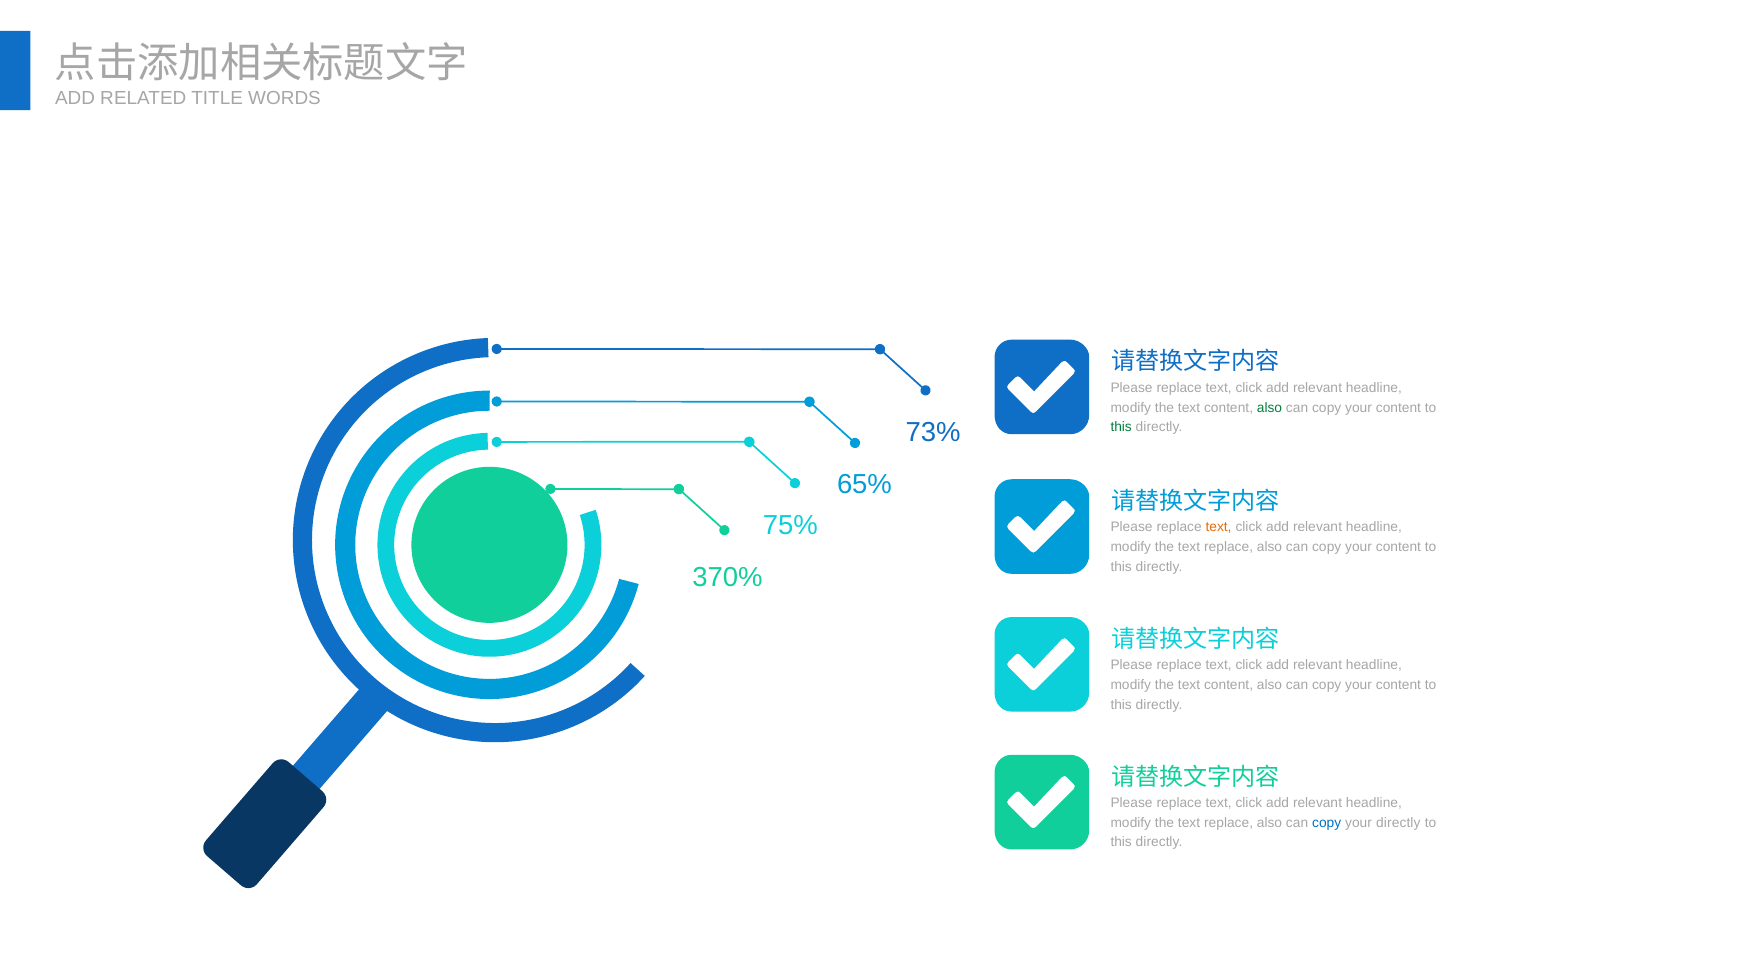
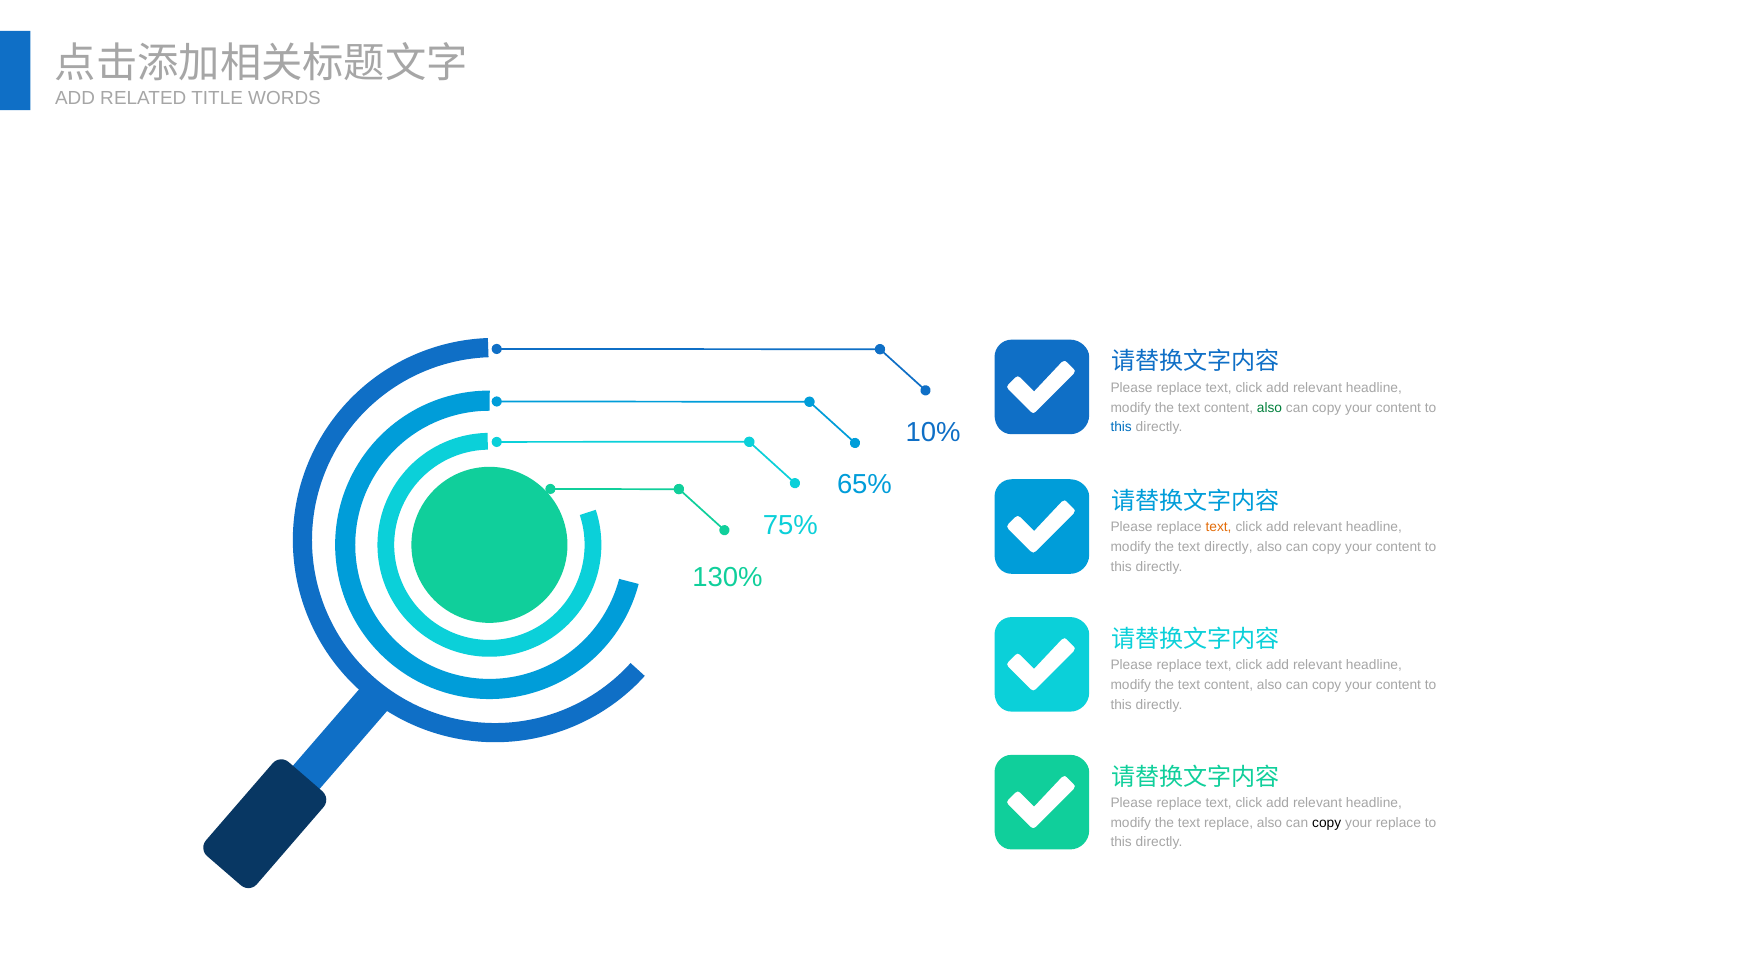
73%: 73% -> 10% (933, 432)
this colour: green -> blue (1121, 427)
replace: replace -> directly (1229, 547)
370%: 370% -> 130% (727, 577)
copy colour: blue -> black (1327, 823)
your directly: directly -> replace (1398, 823)
